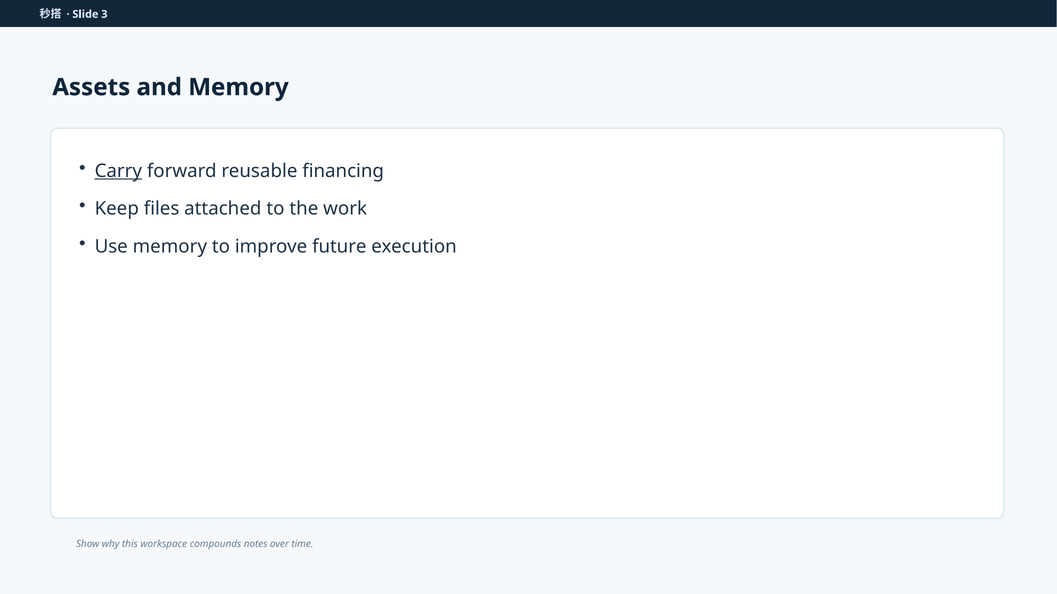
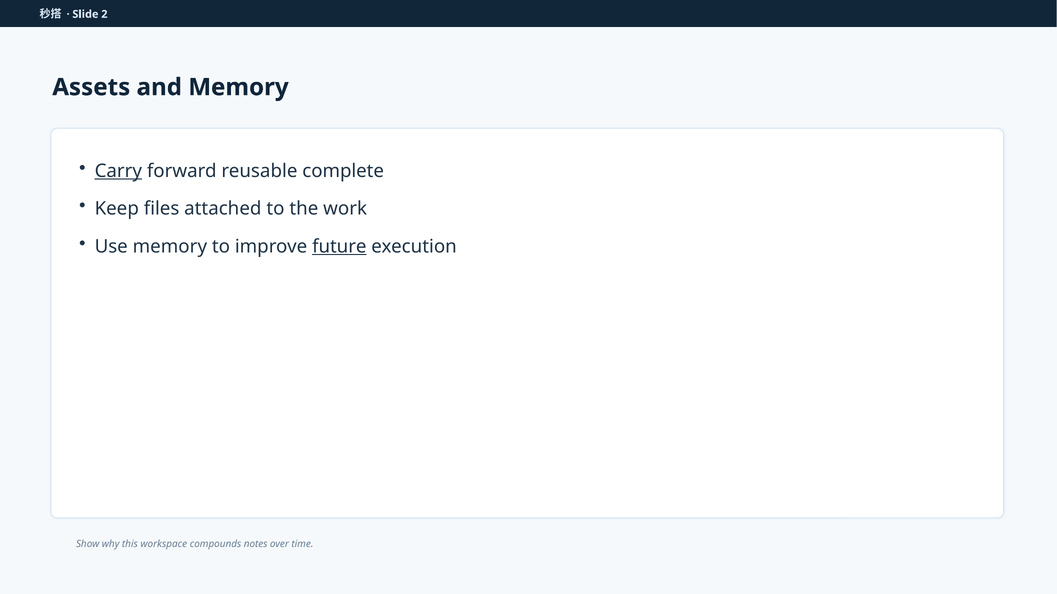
3: 3 -> 2 (104, 14)
financing: financing -> complete (343, 171)
future underline: none -> present (339, 247)
